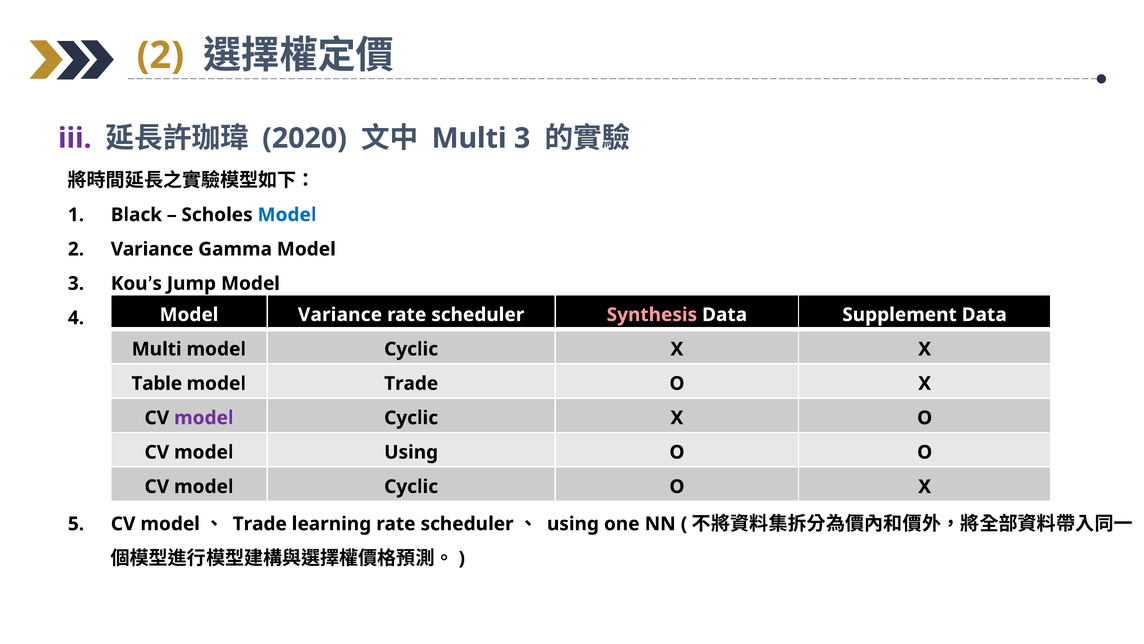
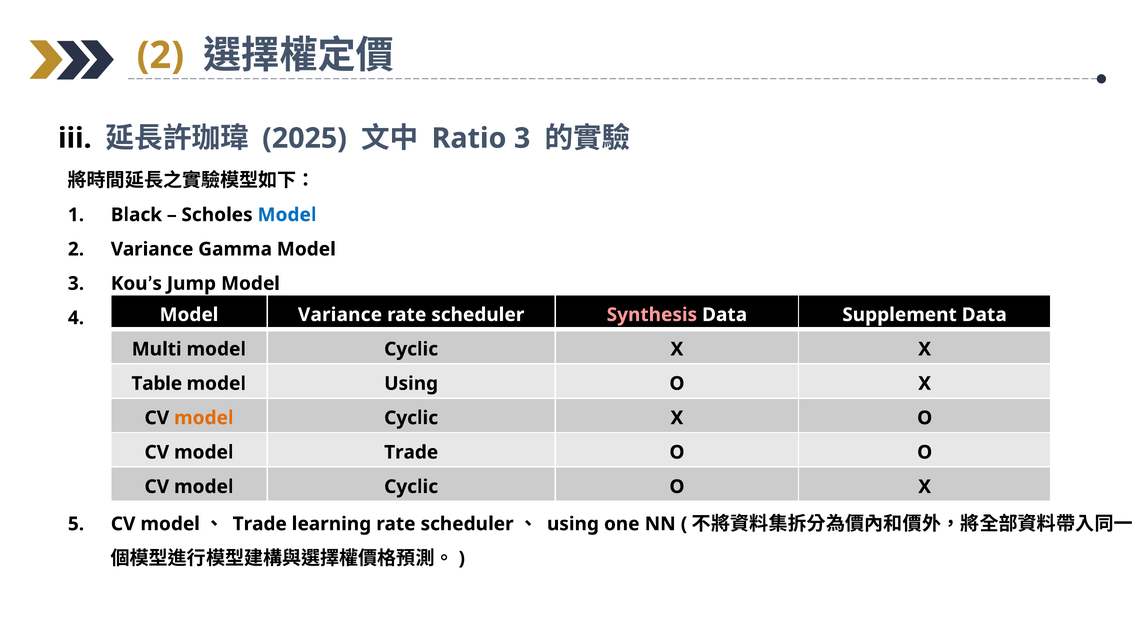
iii colour: purple -> black (75, 138)
2020: 2020 -> 2025 (305, 138)
Multi: Multi -> Ratio (469, 138)
model Trade: Trade -> Using (411, 383)
model colour: purple -> orange (204, 418)
model Using: Using -> Trade (411, 452)
